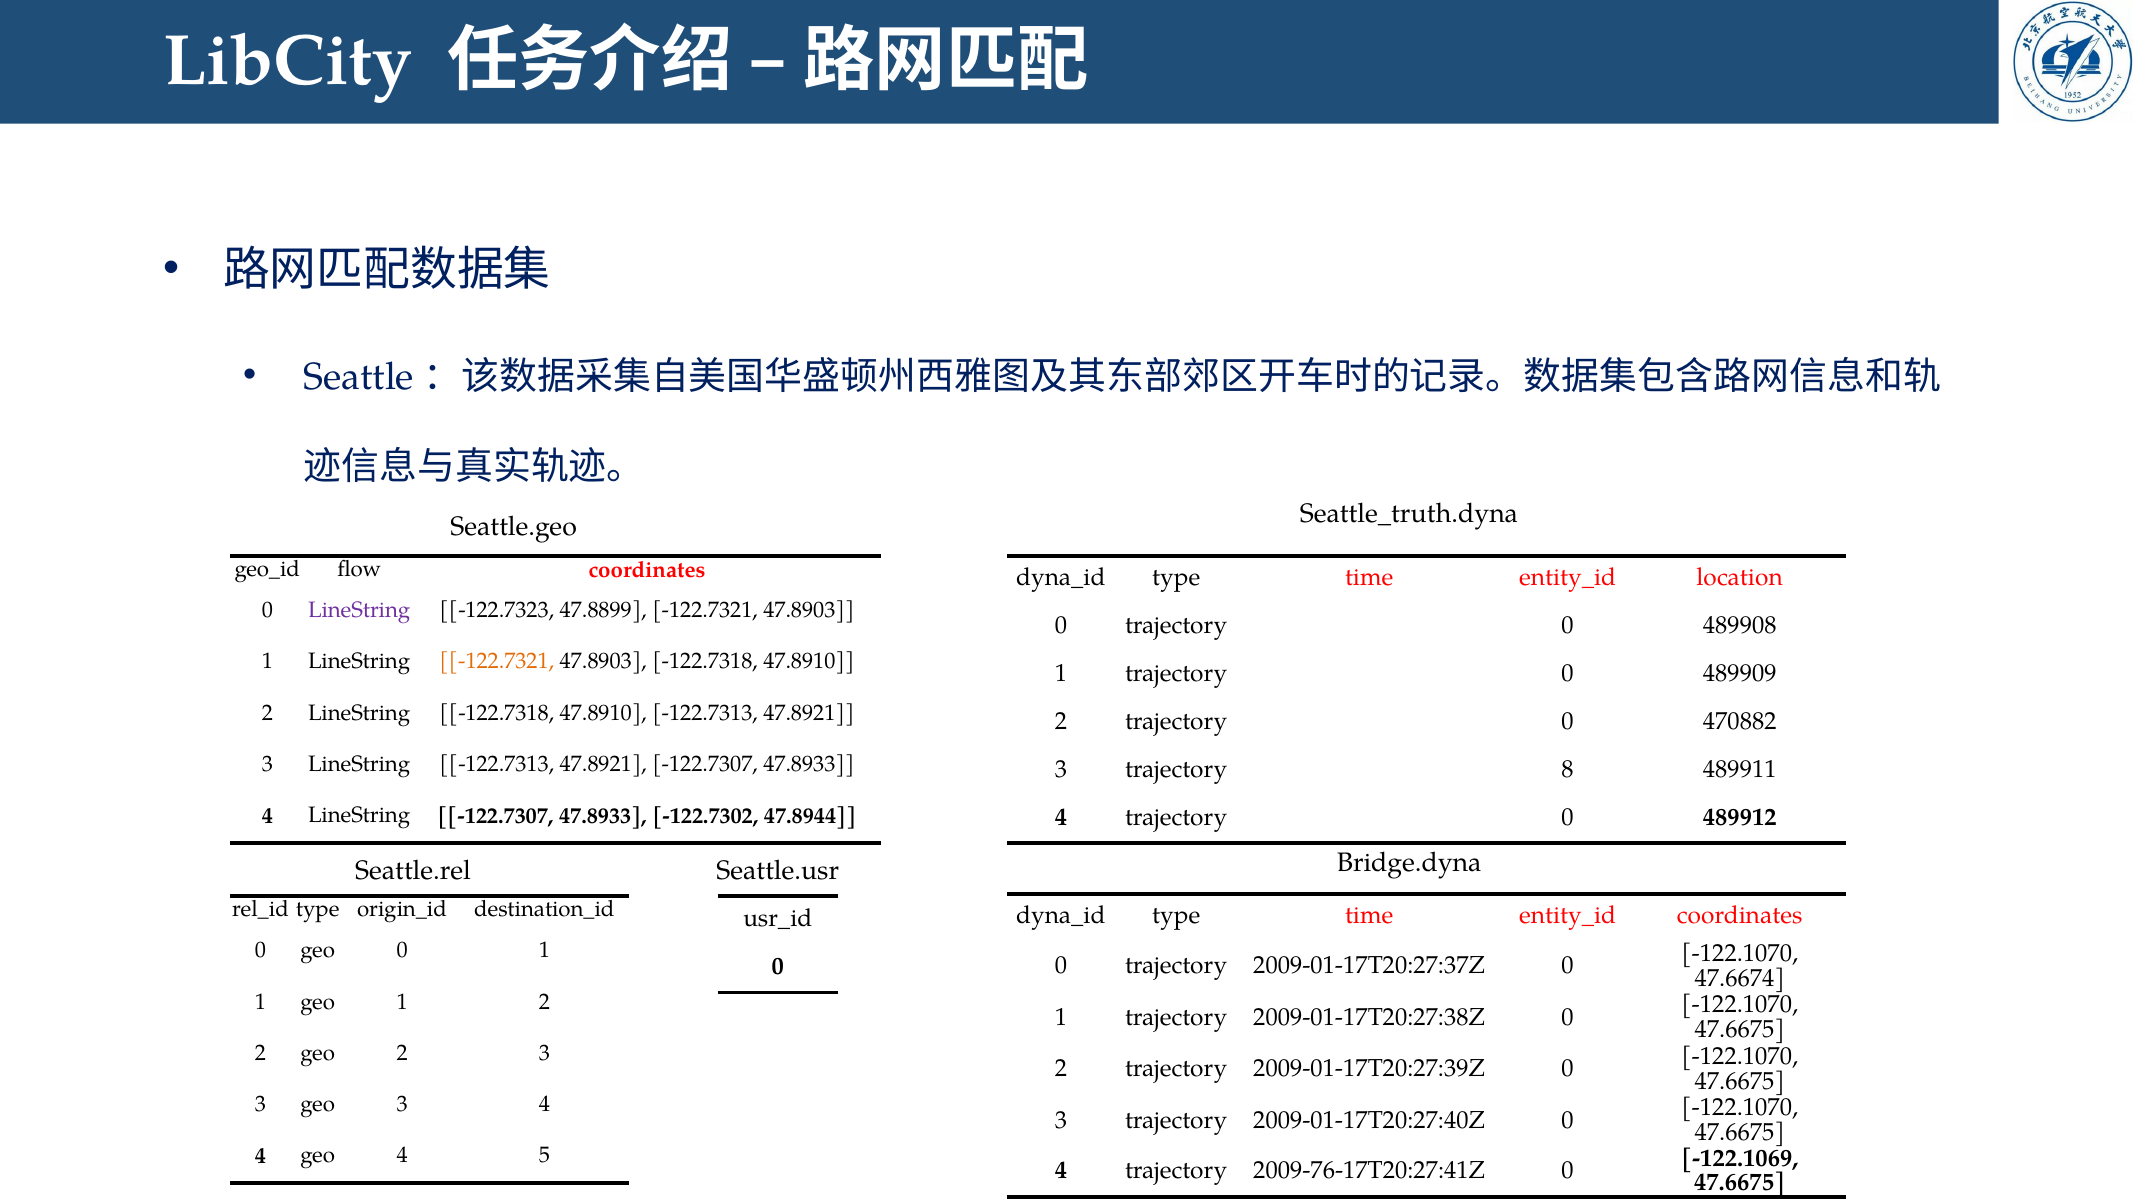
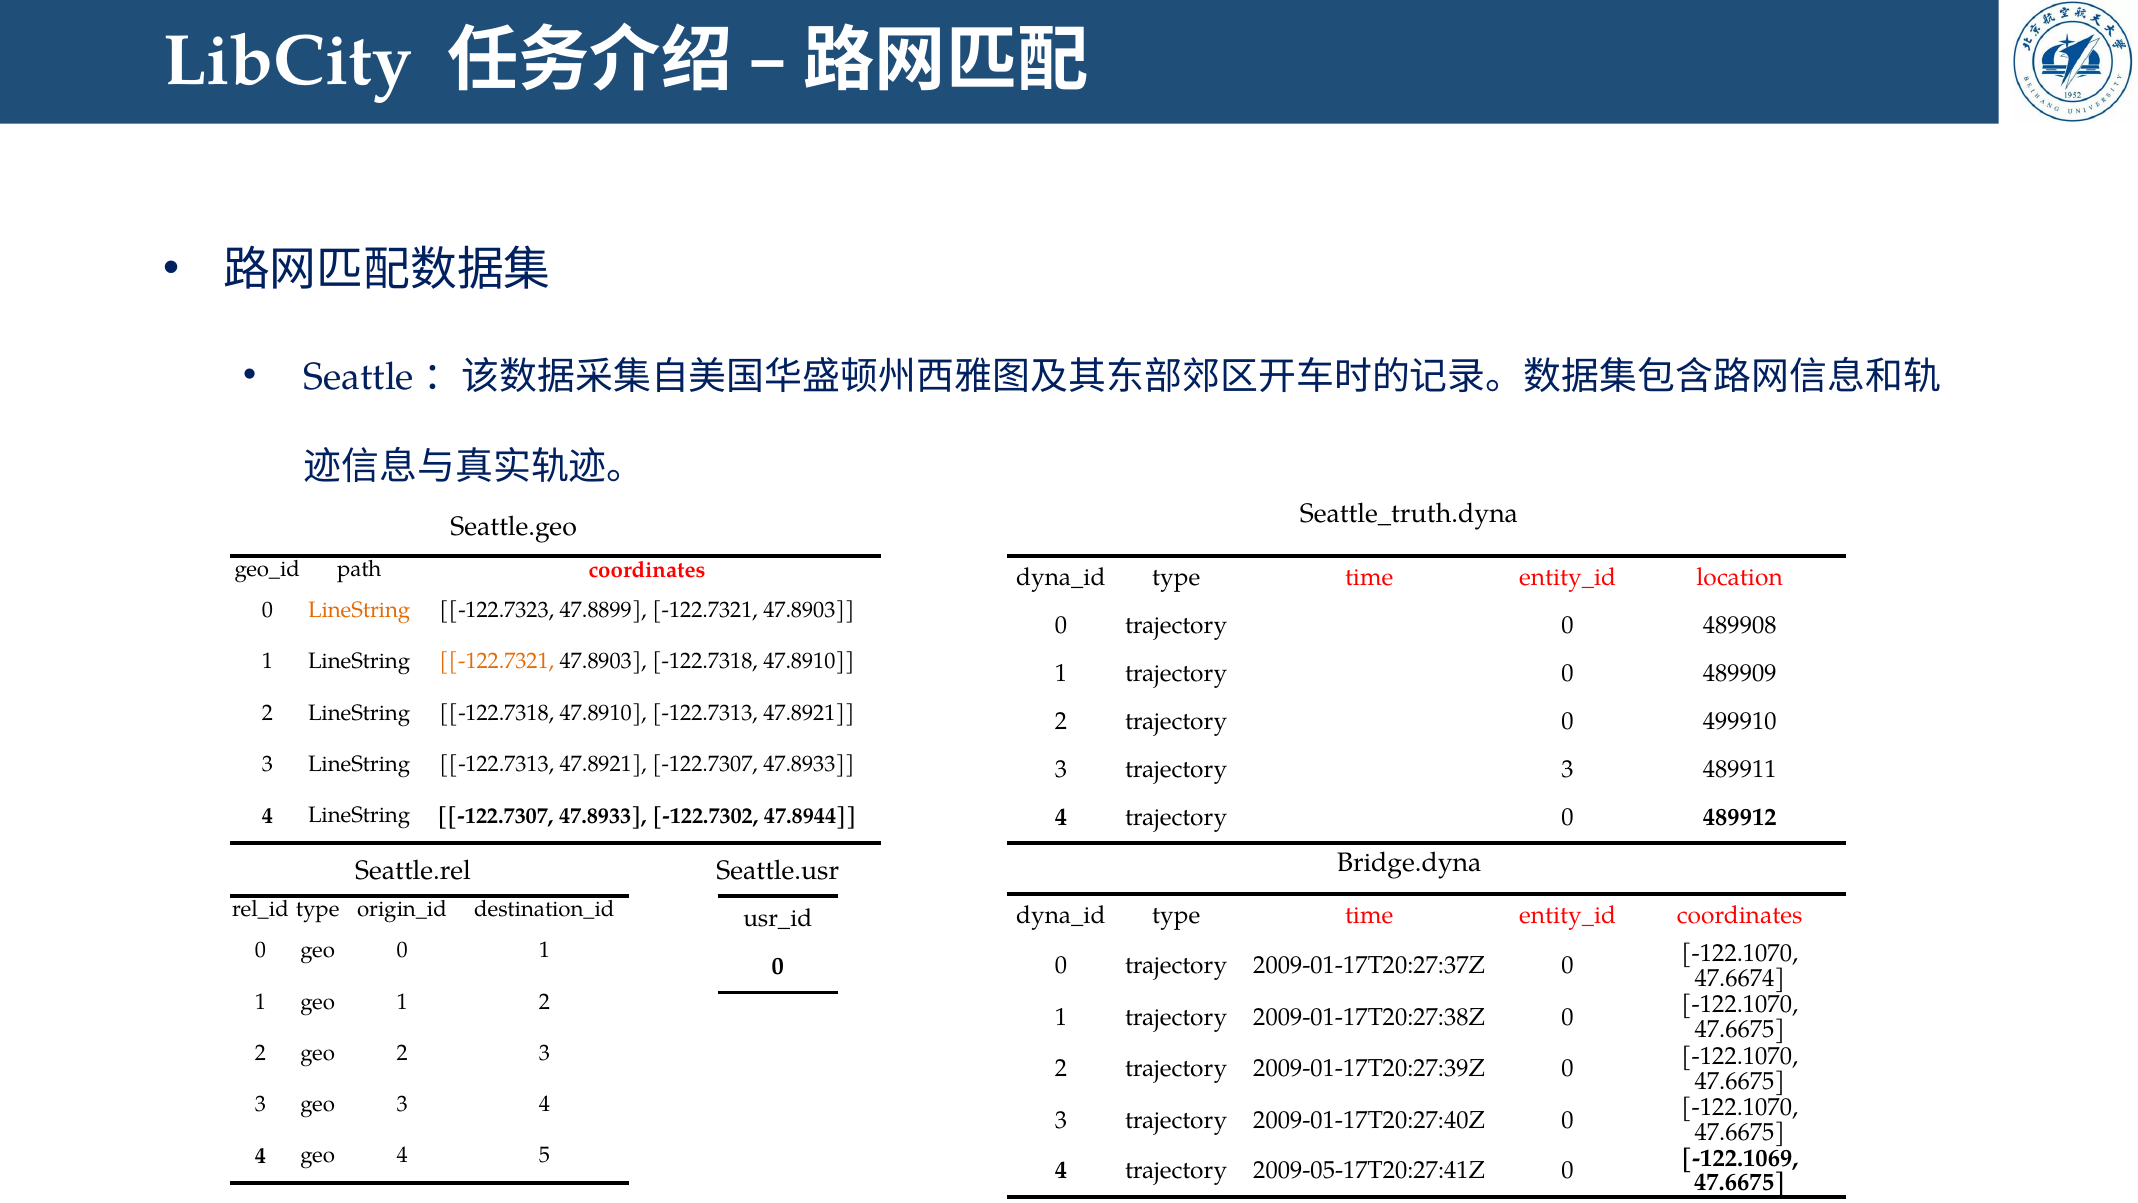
flow: flow -> path (359, 569)
LineString colour: purple -> orange (359, 610)
470882: 470882 -> 499910 (1740, 721)
trajectory 8: 8 -> 3 (1568, 769)
2009-76-17T20:27:41Z: 2009-76-17T20:27:41Z -> 2009-05-17T20:27:41Z (1369, 1170)
